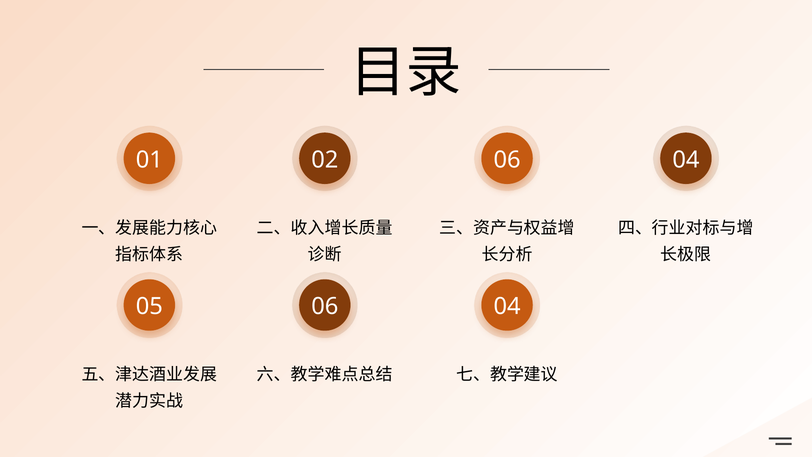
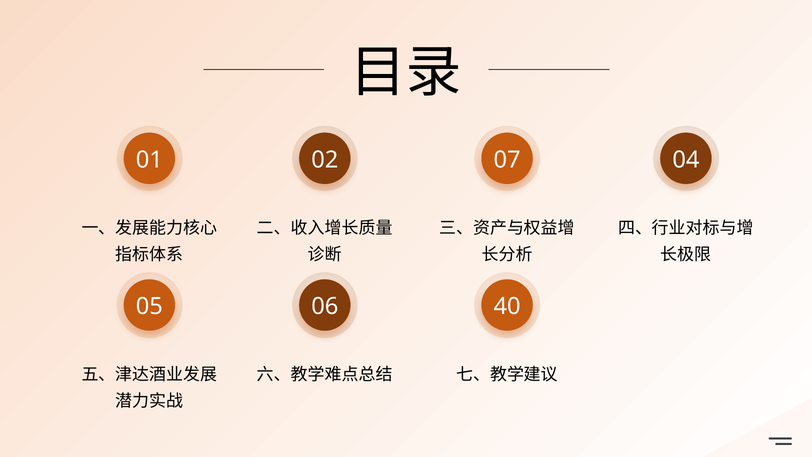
02 06: 06 -> 07 (507, 160)
05 06 04: 04 -> 40 (507, 306)
